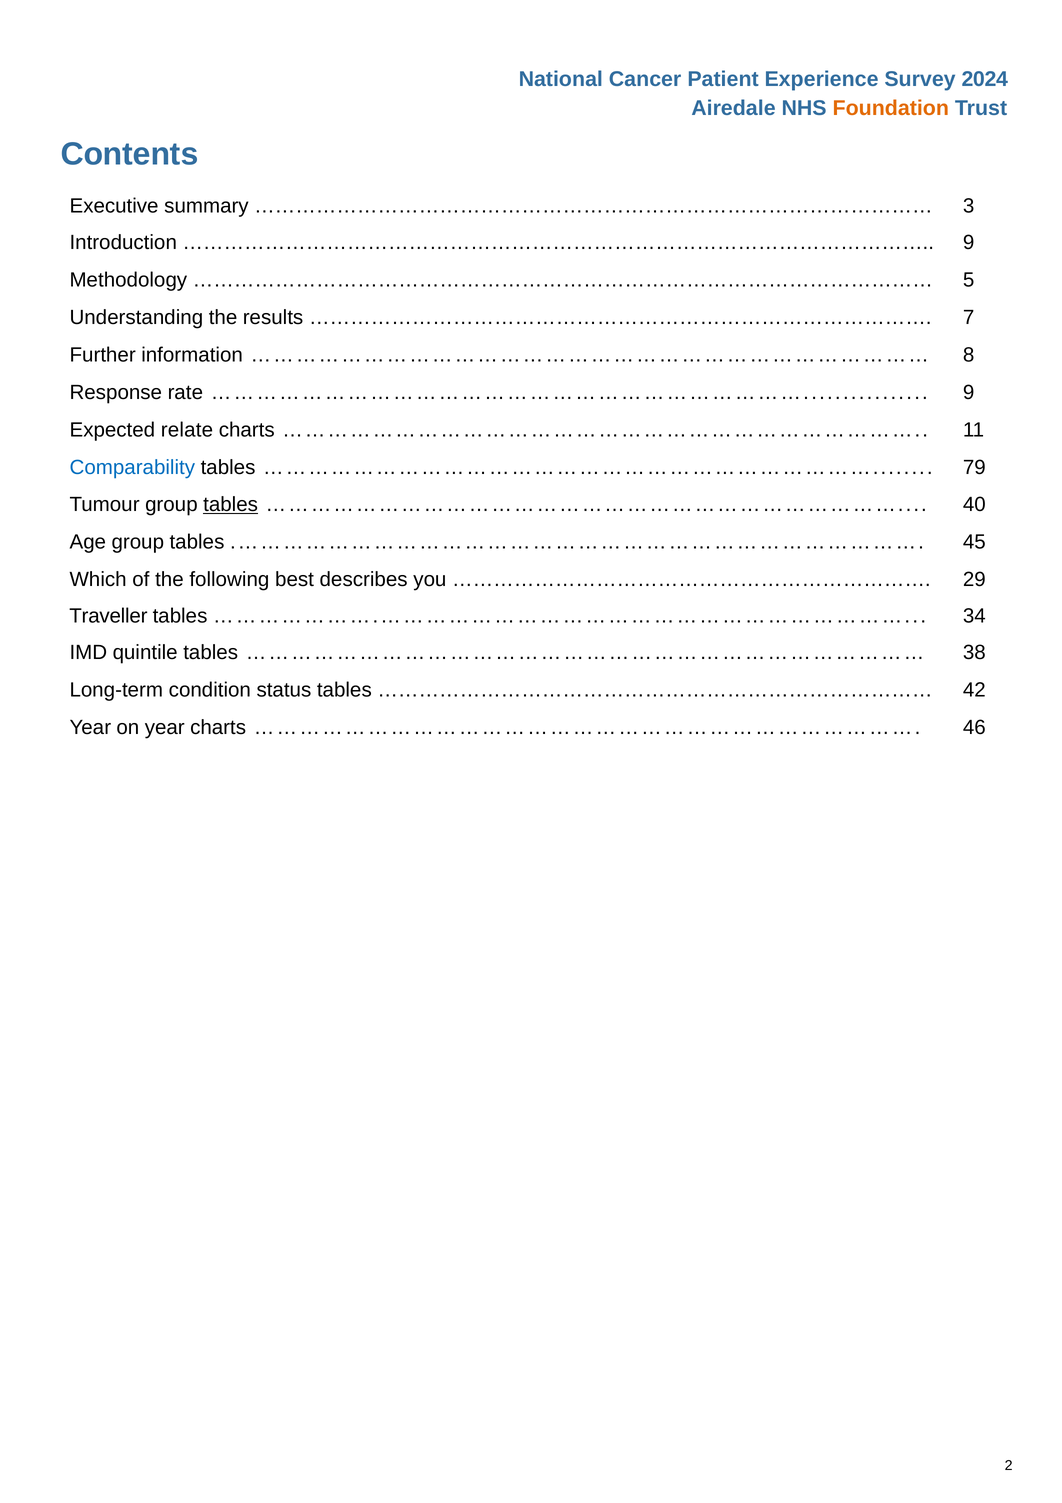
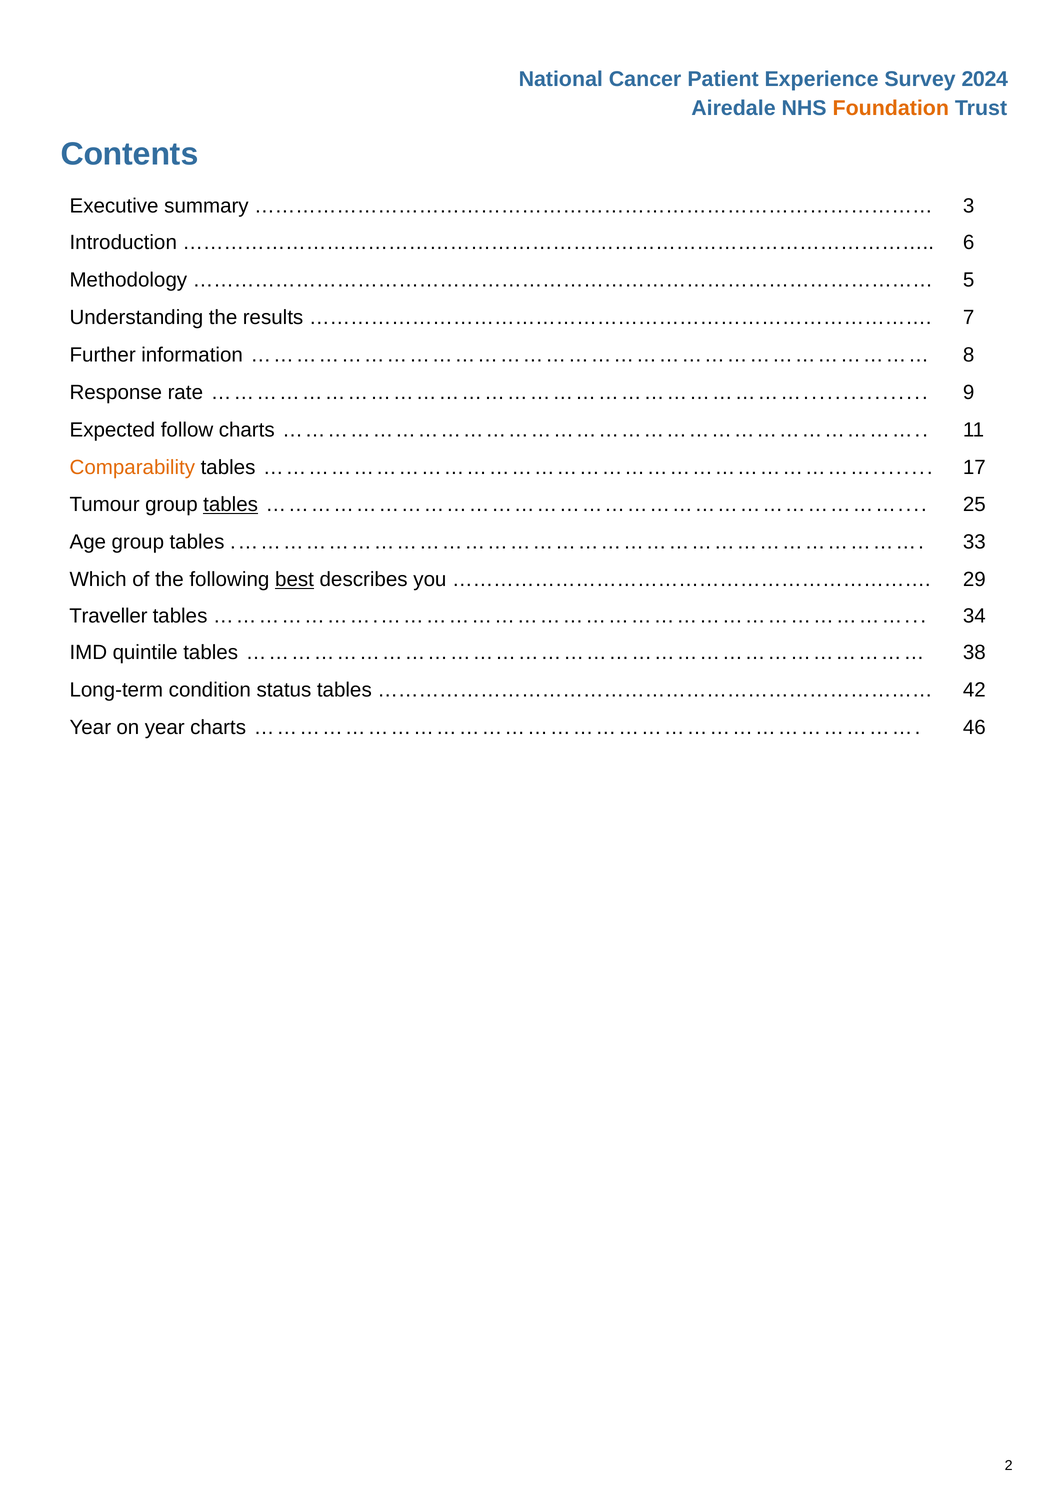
9: 9 -> 6 (969, 243)
relate: relate -> follow (187, 430)
Comparability colour: blue -> orange (132, 467)
79: 79 -> 17 (974, 467)
40: 40 -> 25 (974, 505)
45: 45 -> 33 (974, 542)
best underline: none -> present (294, 580)
